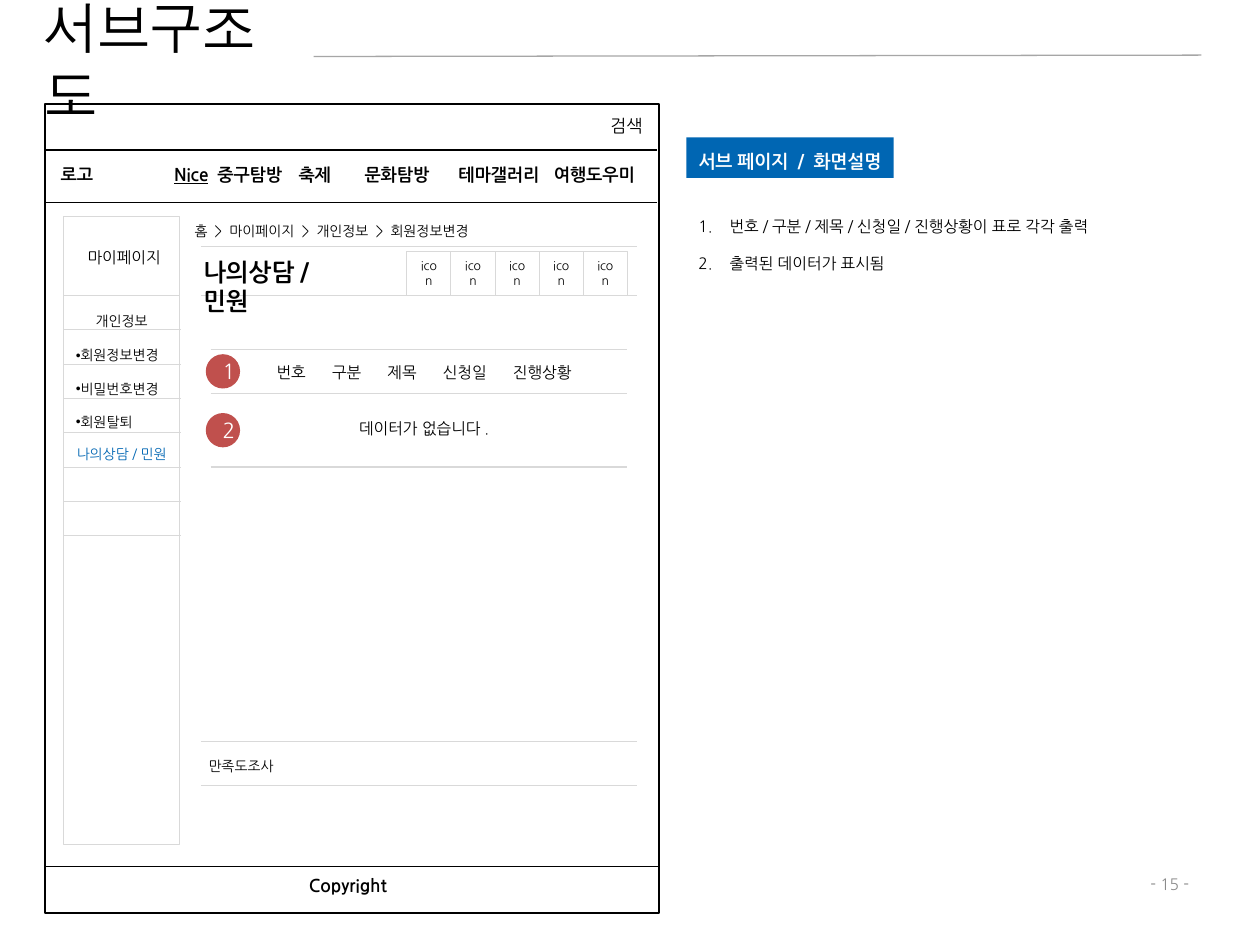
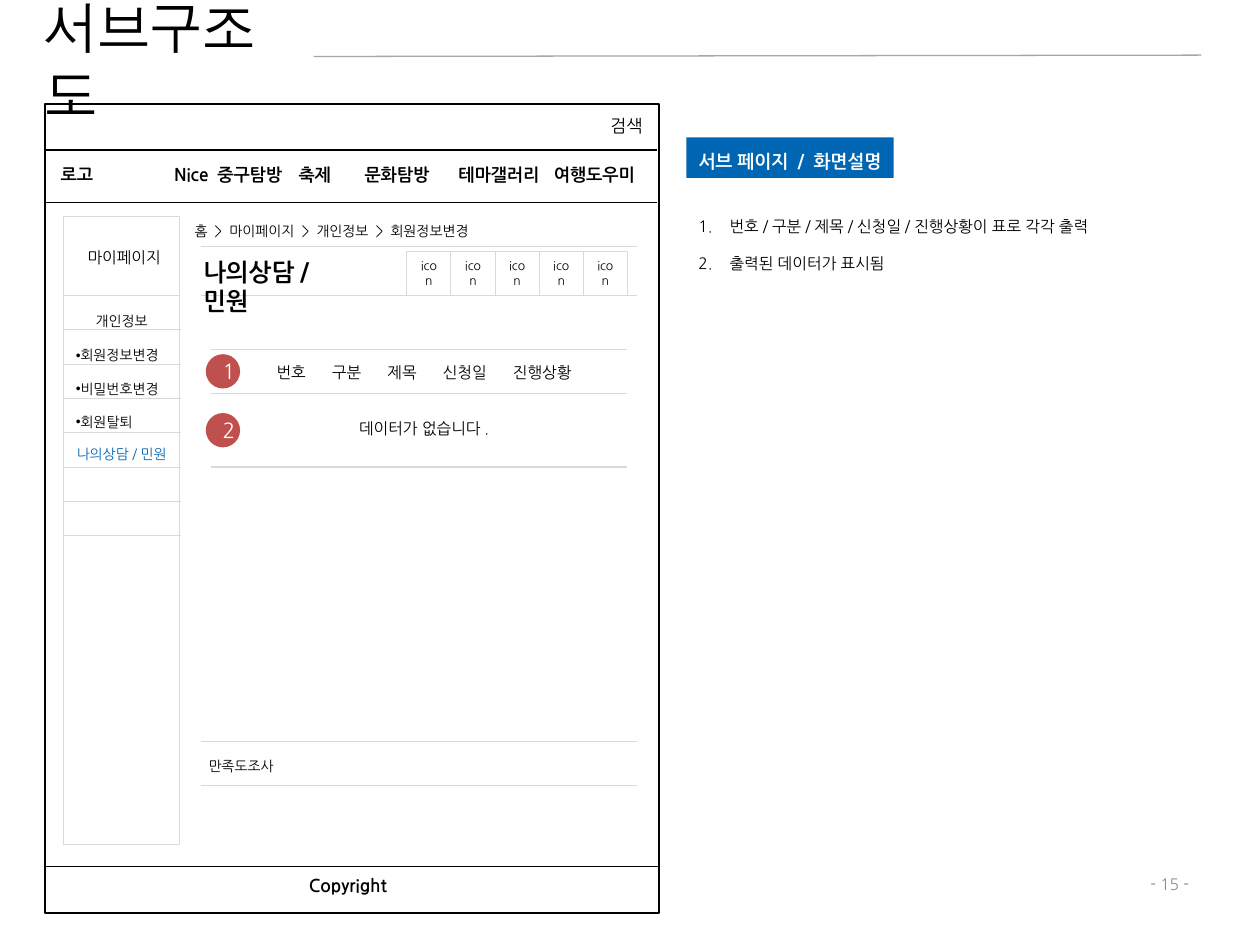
Nice underline: present -> none (191, 176)
